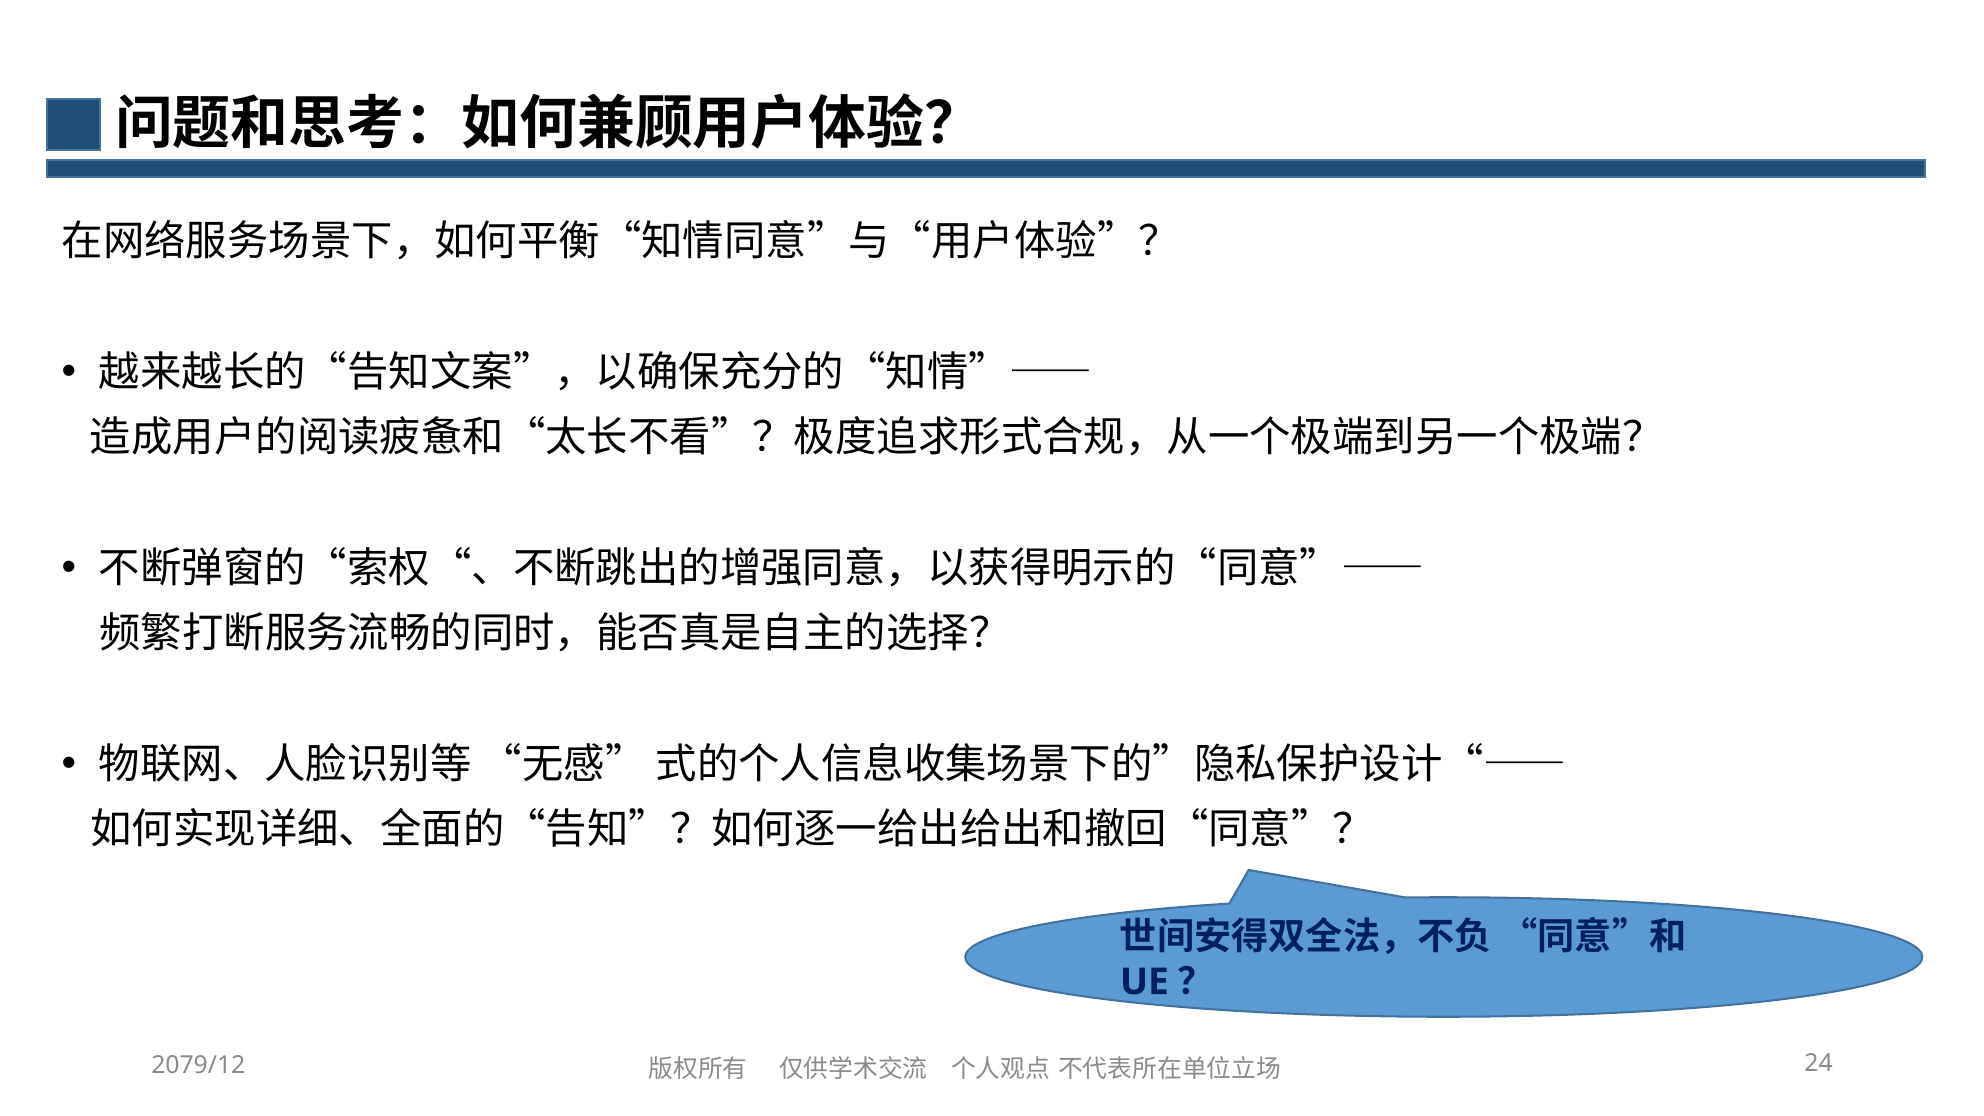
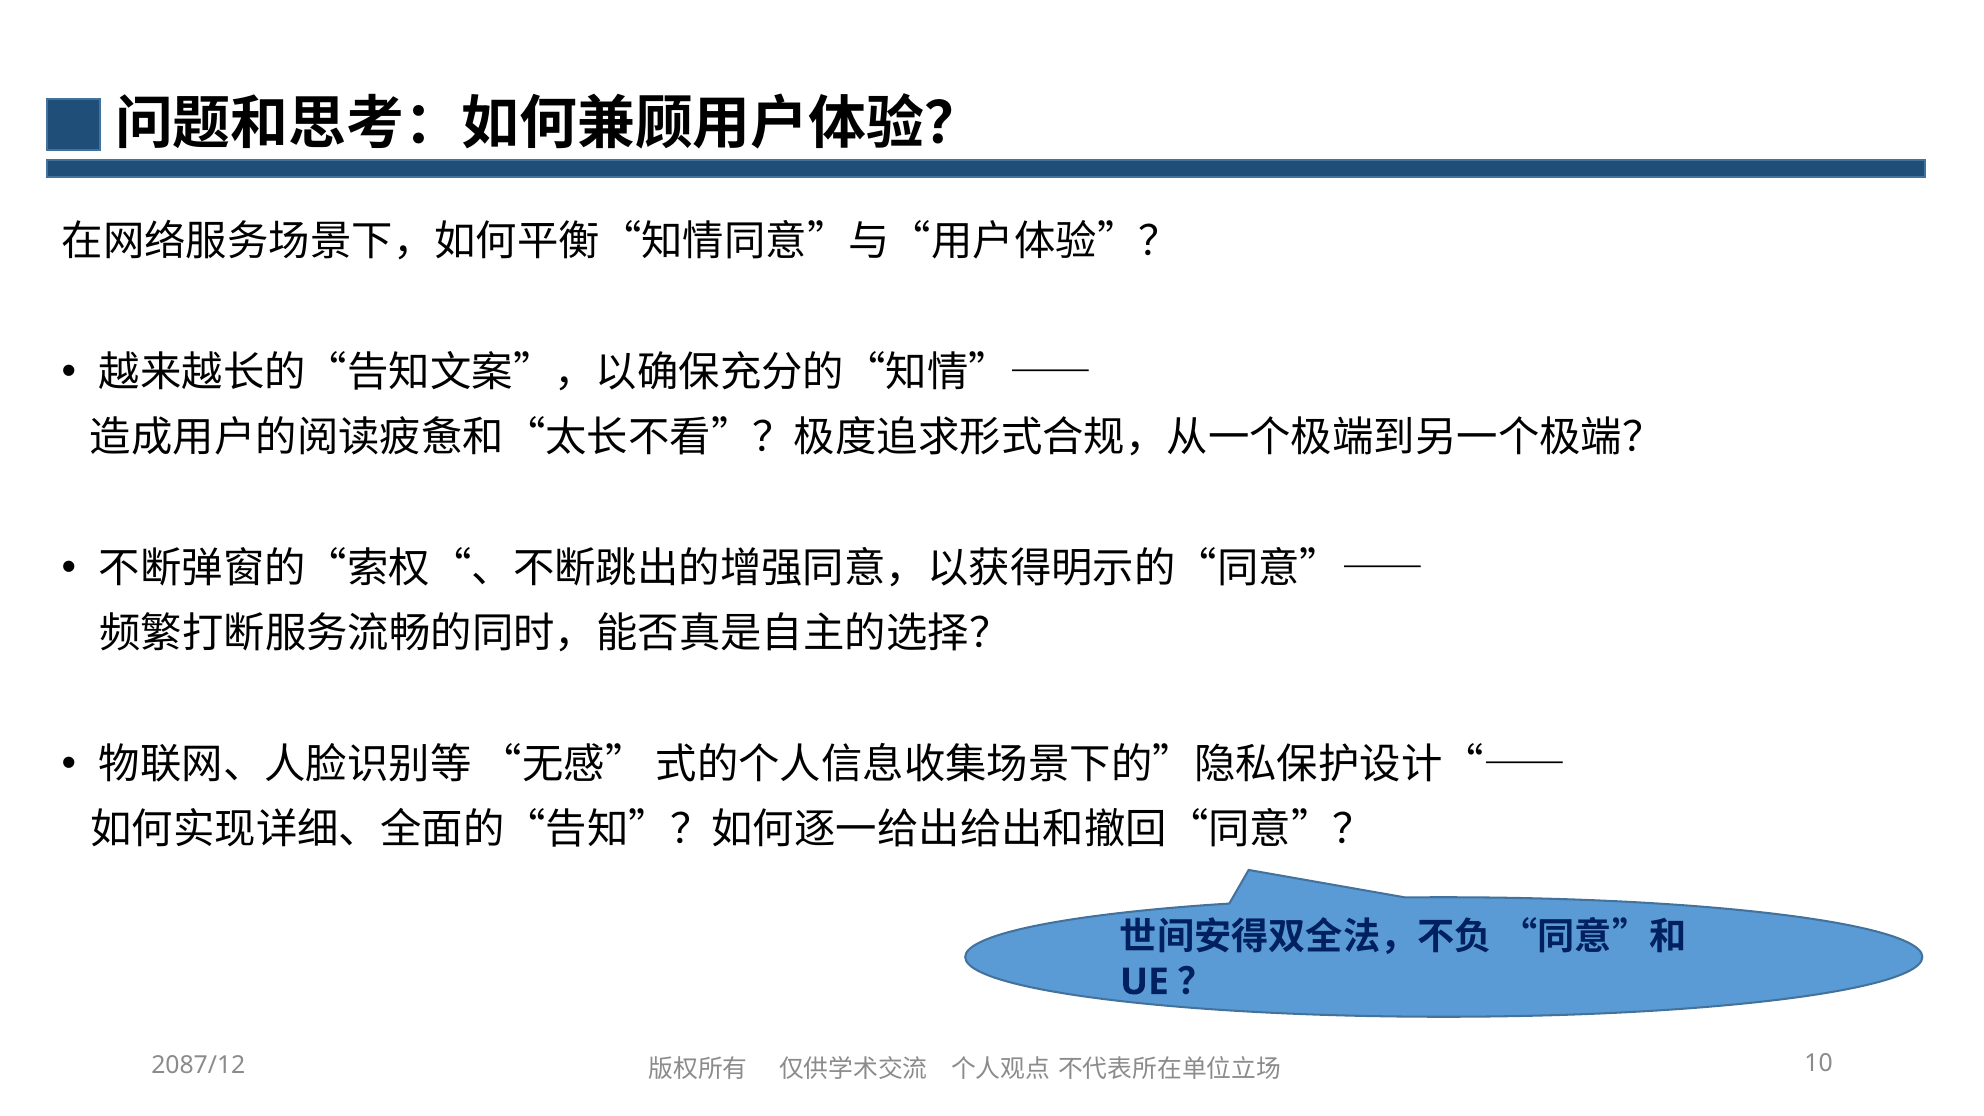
2079/12: 2079/12 -> 2087/12 (198, 1066)
24: 24 -> 10 (1819, 1064)
